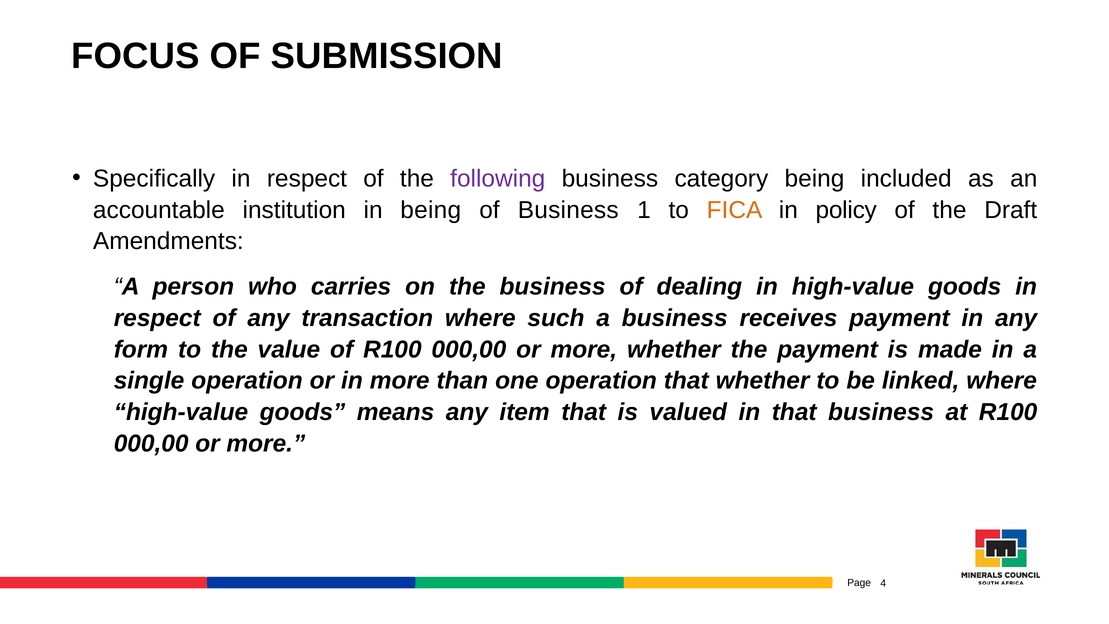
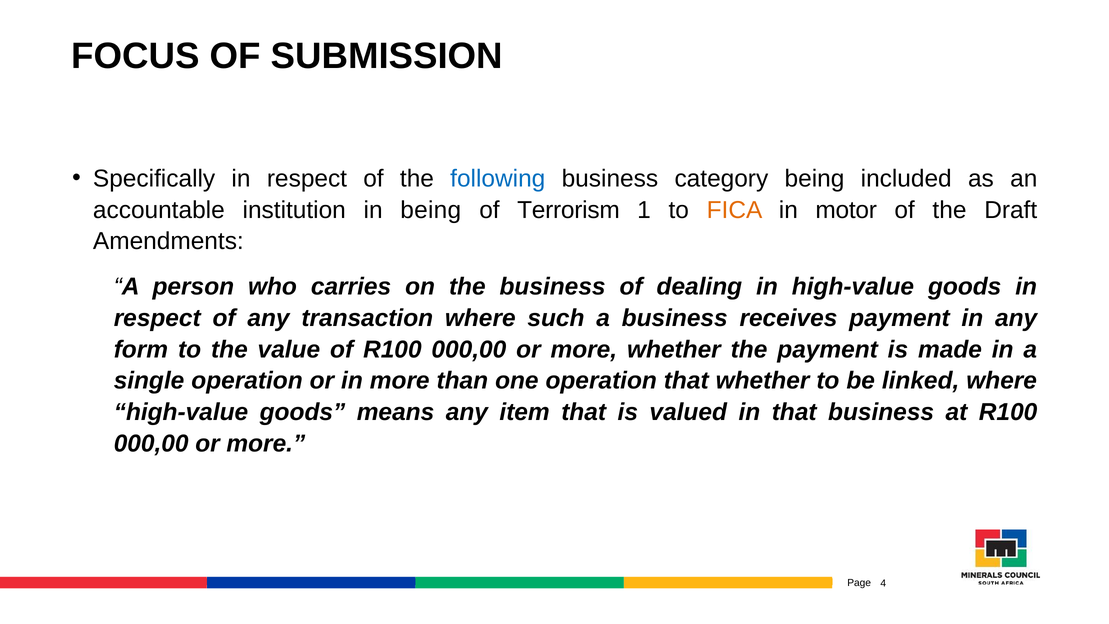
following colour: purple -> blue (498, 178)
of Business: Business -> Terrorism (568, 210)
policy: policy -> motor (846, 210)
